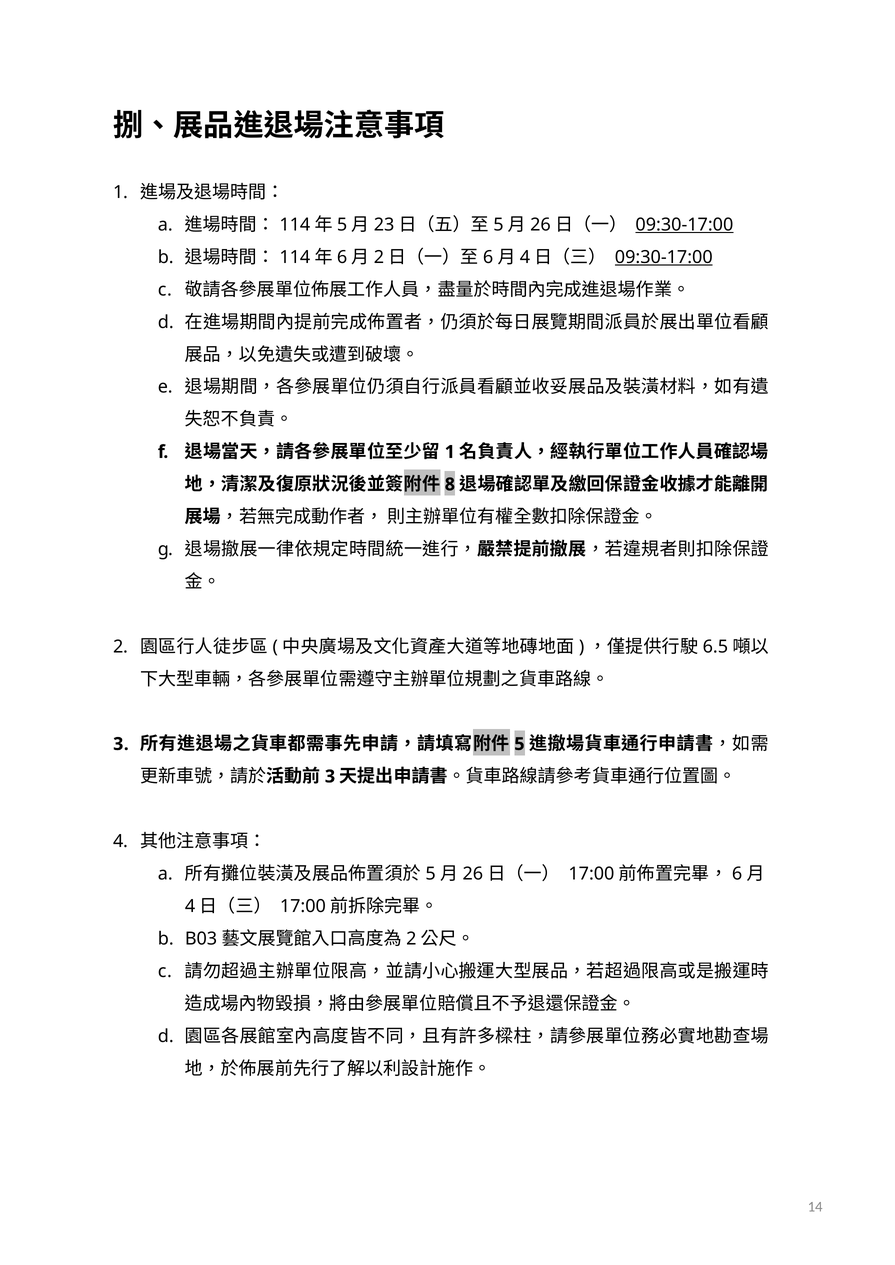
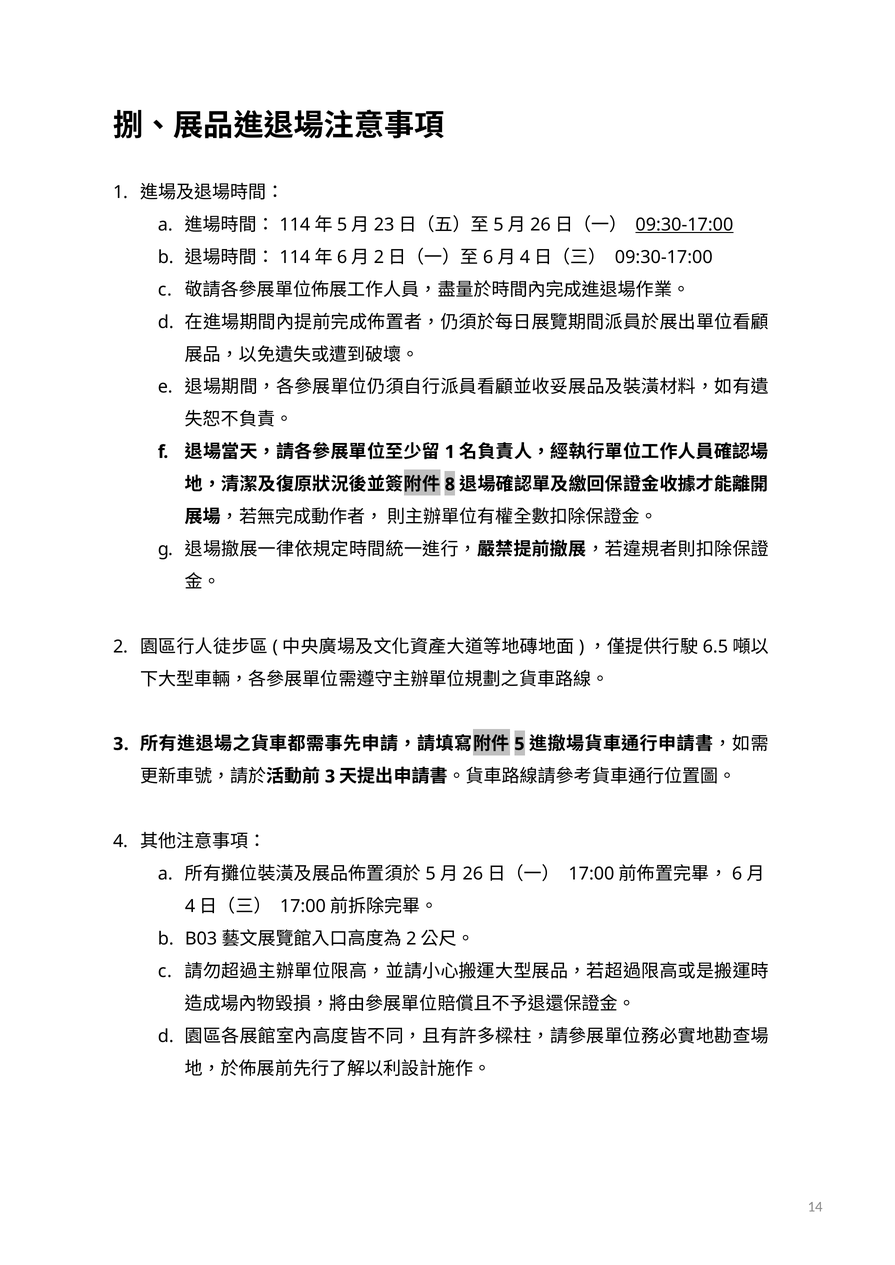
09:30-17:00 underline: present -> none (664, 257)
